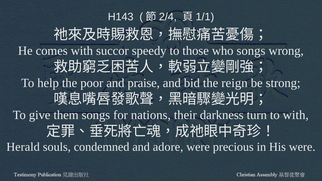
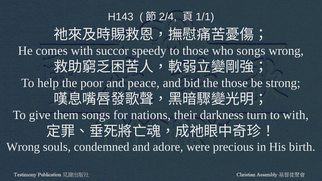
praise: praise -> peace (144, 83)
the reign: reign -> those (235, 83)
Herald: Herald -> Wrong (23, 147)
His were: were -> birth (302, 147)
